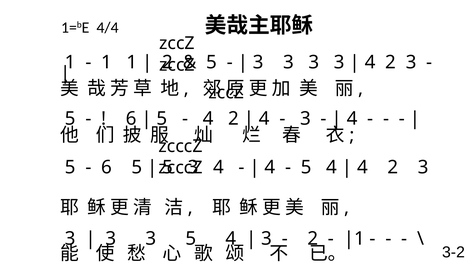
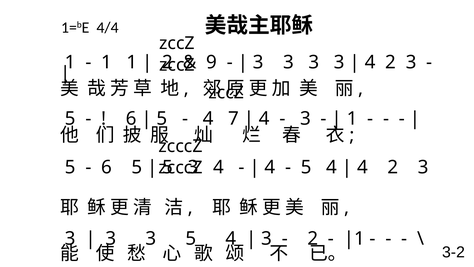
5: 5 -> 9 (212, 62)
2: 2 -> 7 (233, 118)
4: 4 -> 1 (352, 118)
